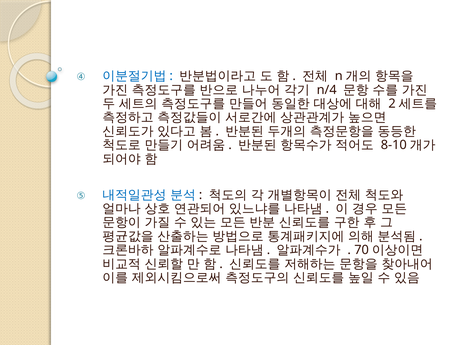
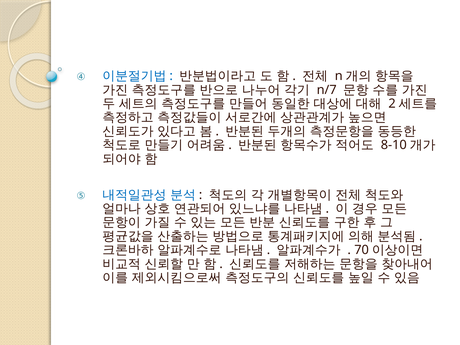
n/4: n/4 -> n/7 (327, 90)
